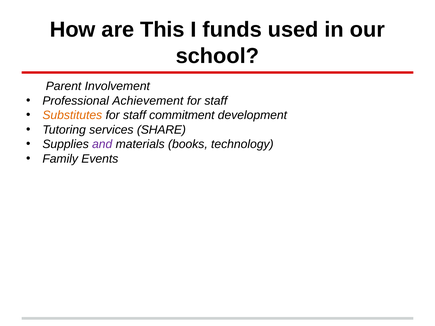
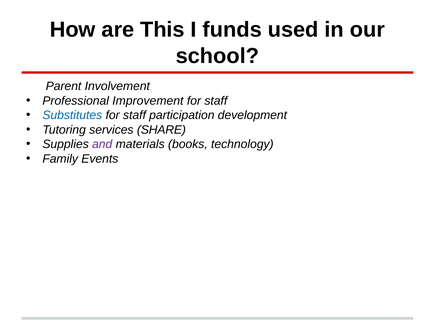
Achievement: Achievement -> Improvement (148, 101)
Substitutes colour: orange -> blue (72, 115)
commitment: commitment -> participation (182, 115)
